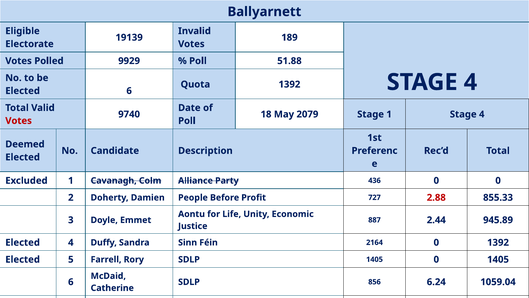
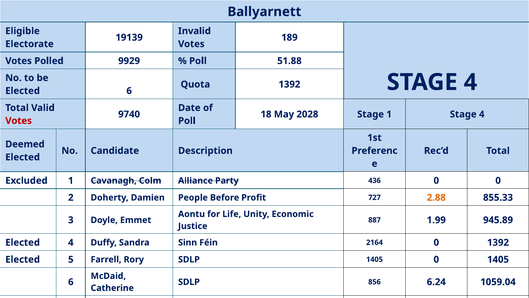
2079: 2079 -> 2028 (307, 114)
2.88 colour: red -> orange (436, 197)
2.44: 2.44 -> 1.99 (436, 220)
